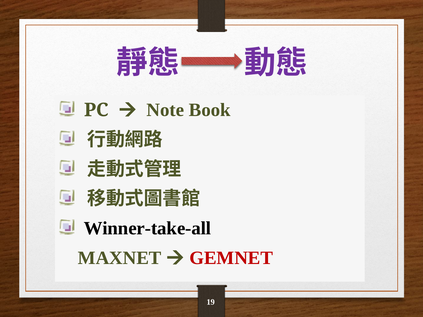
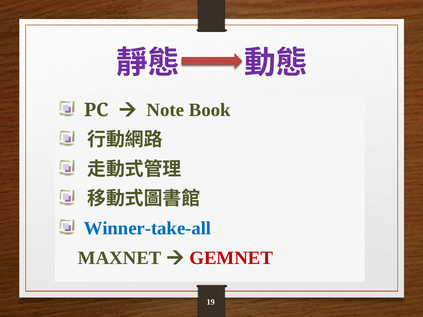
Winner-take-all colour: black -> blue (147, 229)
